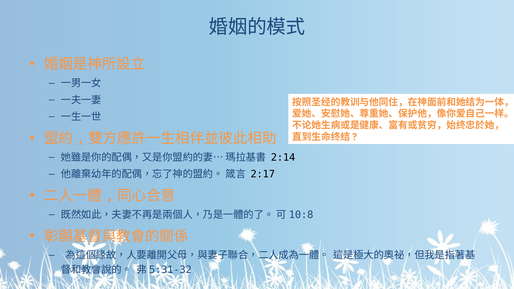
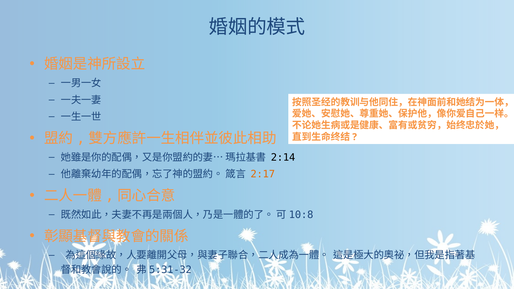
2:17 colour: black -> orange (263, 174)
